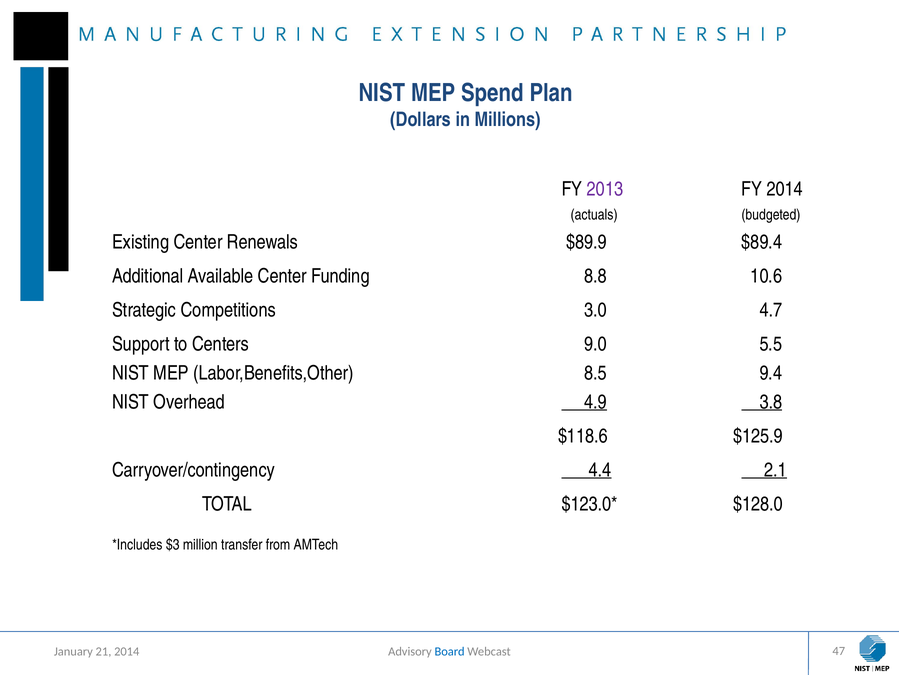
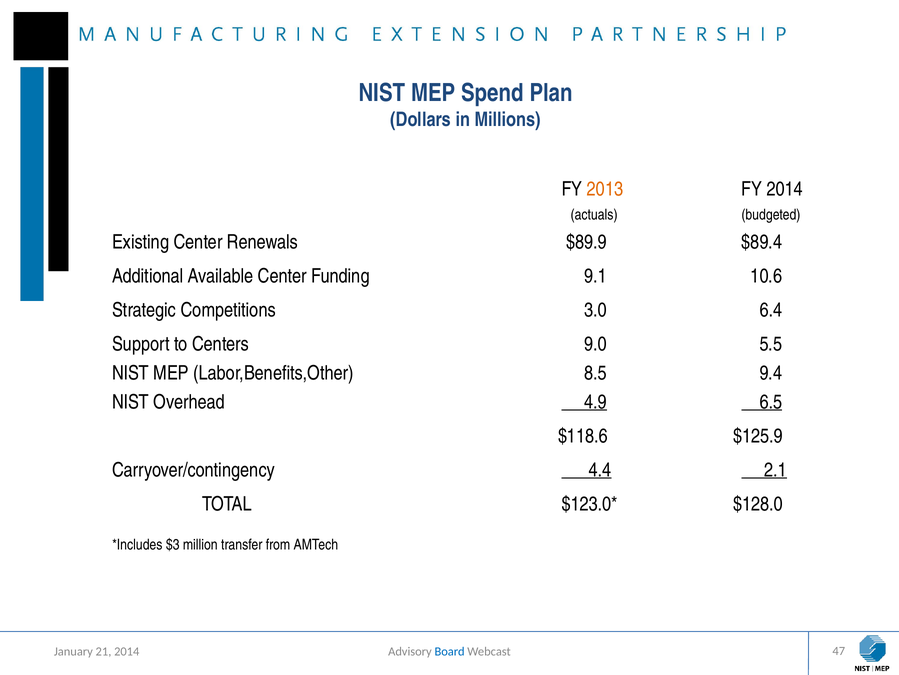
2013 colour: purple -> orange (605, 189)
8.8: 8.8 -> 9.1 (596, 276)
4.7: 4.7 -> 6.4 (771, 310)
3.8: 3.8 -> 6.5 (771, 402)
